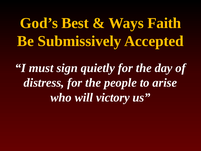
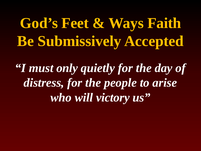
Best: Best -> Feet (75, 23)
sign: sign -> only (67, 68)
